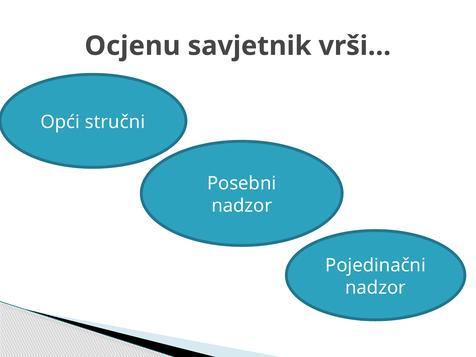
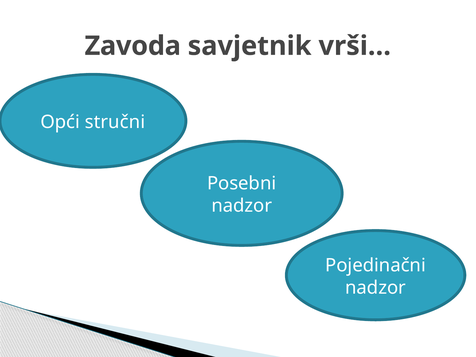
Ocjenu: Ocjenu -> Zavoda (133, 46)
